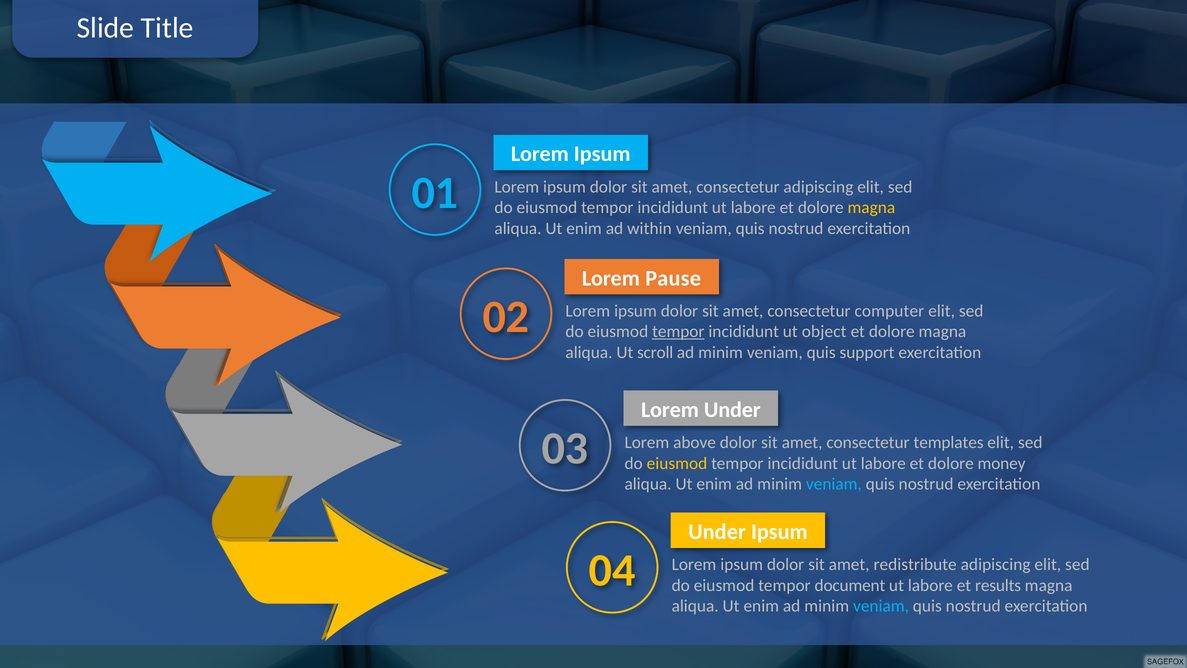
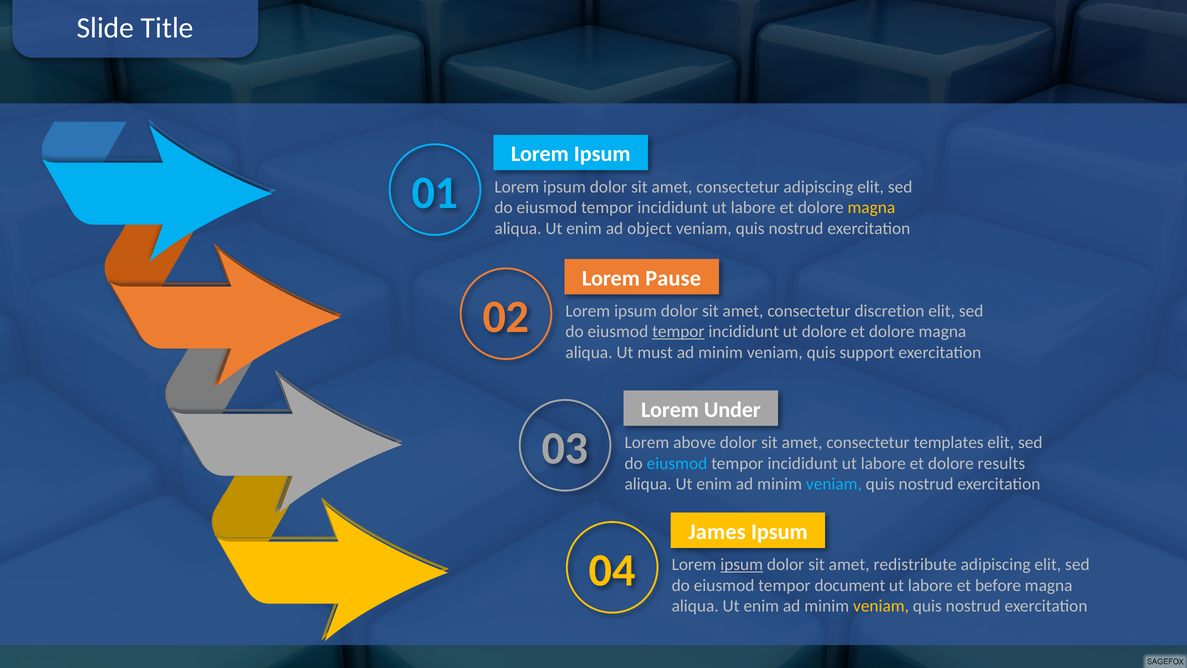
within: within -> object (649, 228)
computer: computer -> discretion (889, 311)
ut object: object -> dolore (824, 332)
scroll: scroll -> must (655, 352)
eiusmod colour: yellow -> light blue (677, 463)
money: money -> results (1001, 463)
Under: Under -> James (717, 532)
ipsum underline: none -> present (742, 564)
results: results -> before (998, 585)
veniam colour: light blue -> yellow (881, 606)
